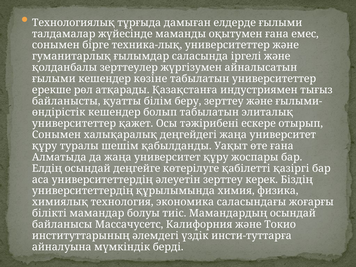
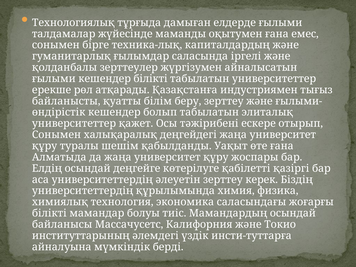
техника-лық университеттер: университеттер -> капиталдардың (227, 45)
кешендер көзіне: көзіне -> білікті (151, 79)
